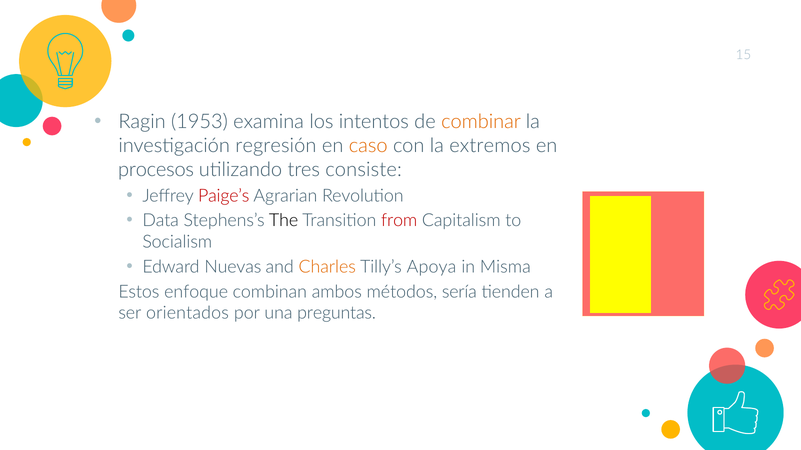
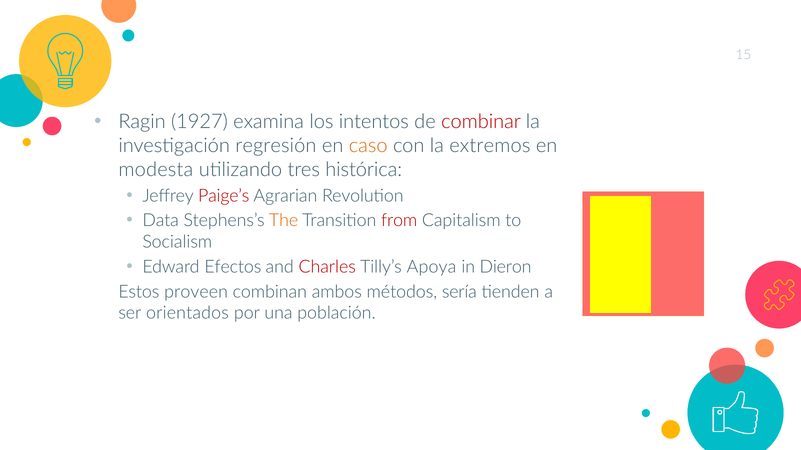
1953: 1953 -> 1927 (199, 122)
combinar colour: orange -> red (481, 122)
procesos: procesos -> modesta (156, 170)
consiste: consiste -> histórica (364, 170)
The colour: black -> orange (284, 221)
Nuevas: Nuevas -> Efectos (233, 267)
Charles colour: orange -> red (327, 267)
Misma: Misma -> Dieron (506, 267)
enfoque: enfoque -> proveen (196, 292)
preguntas: preguntas -> población (336, 313)
